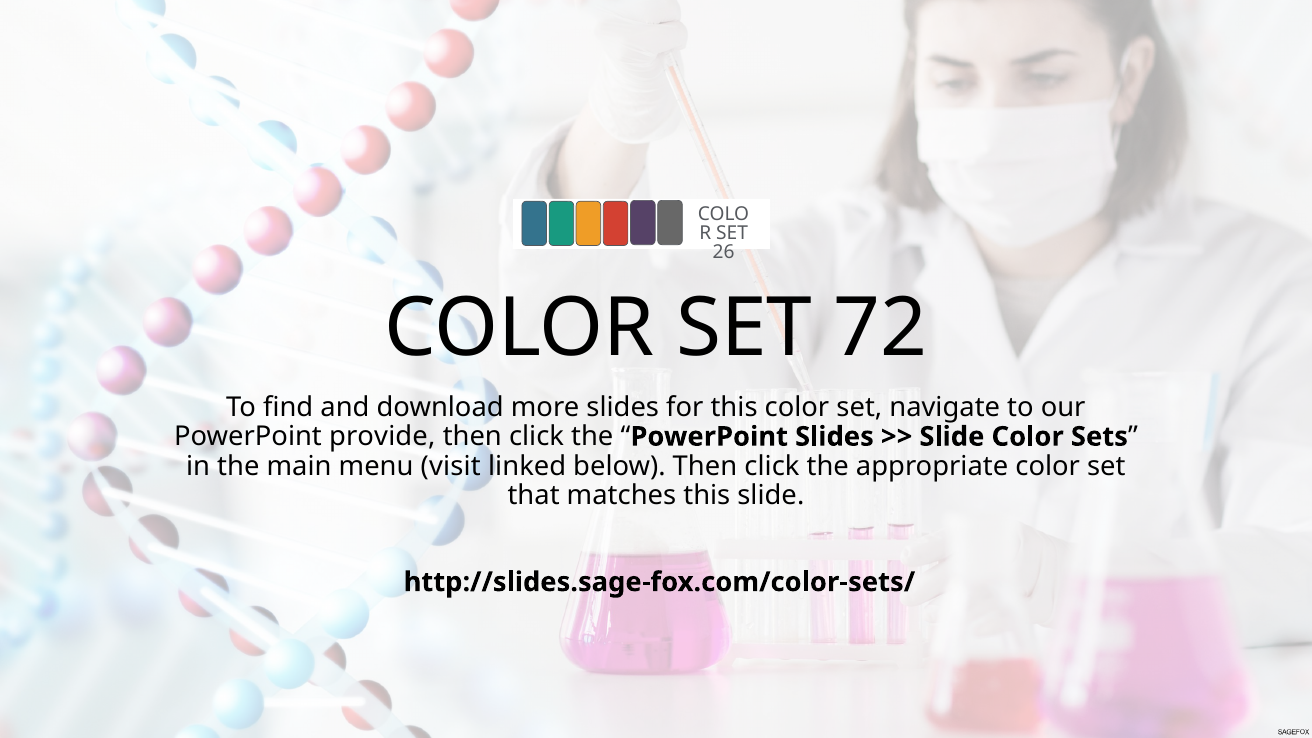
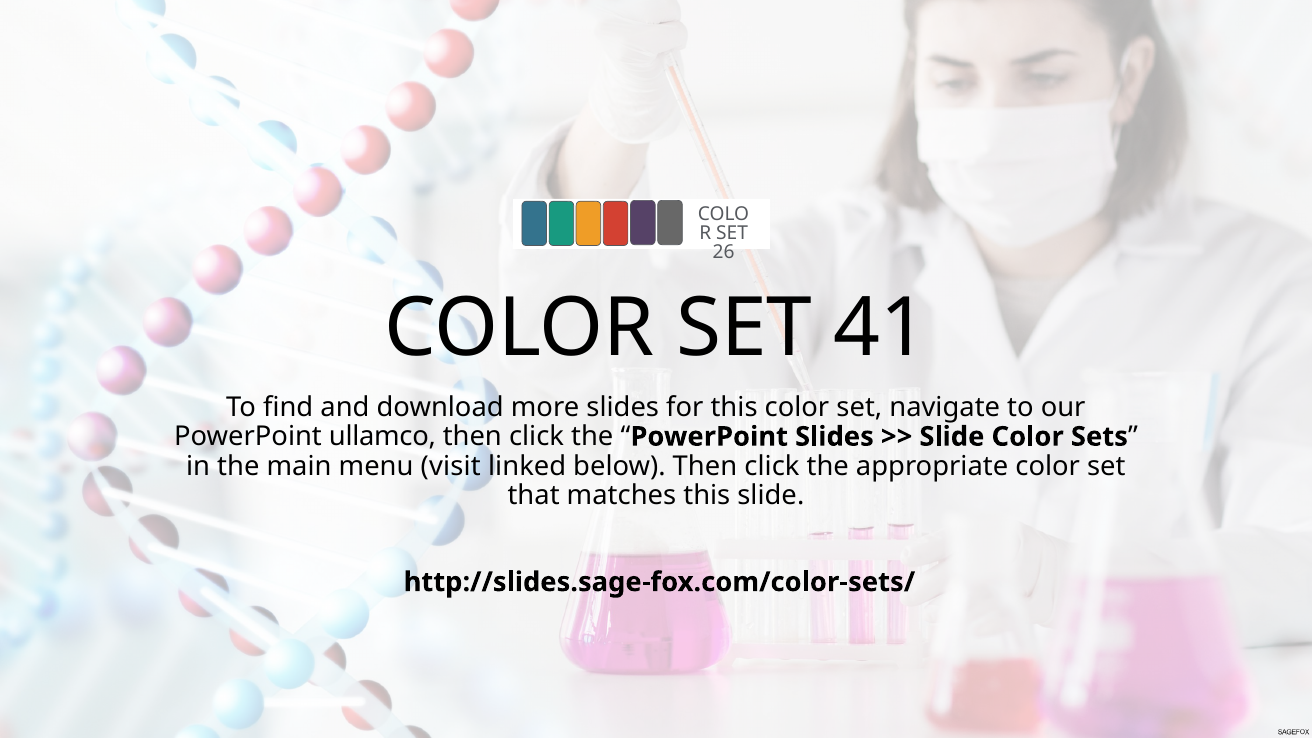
72: 72 -> 41 (881, 328)
provide: provide -> ullamco (382, 437)
